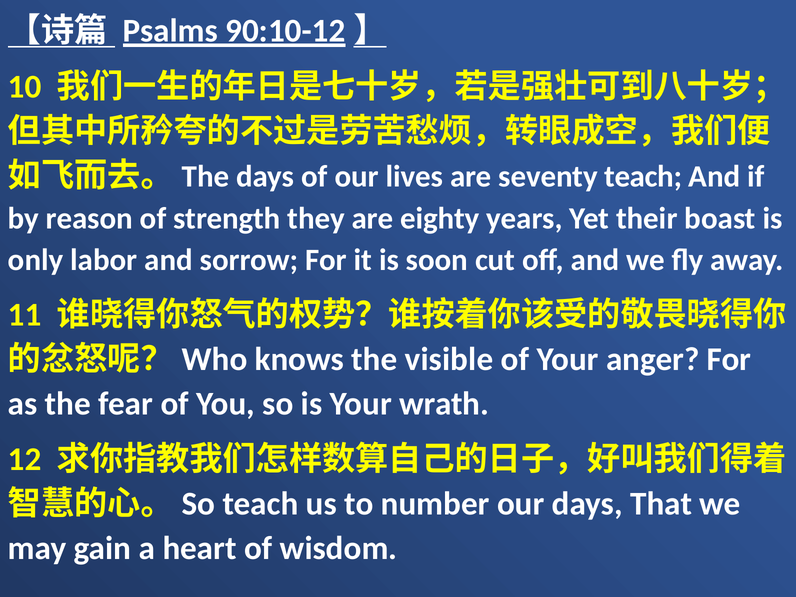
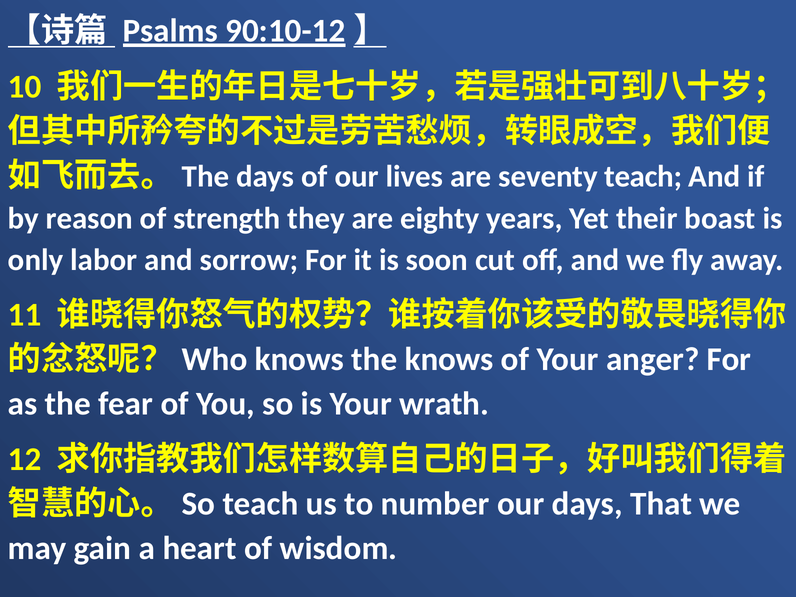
the visible: visible -> knows (449, 359)
